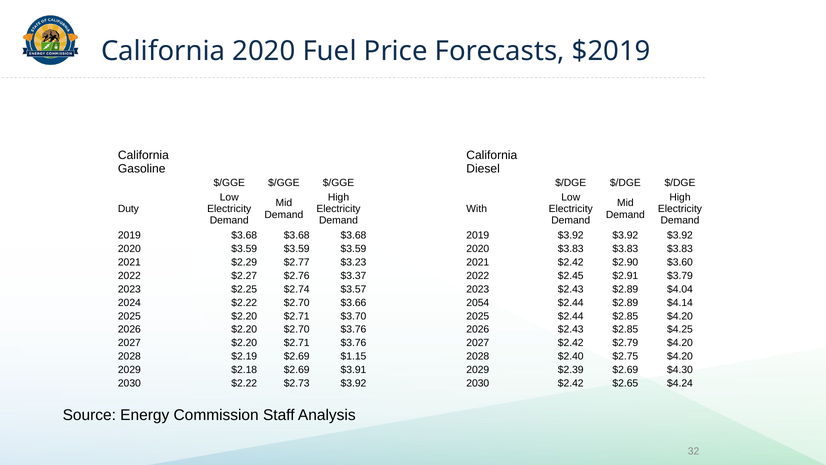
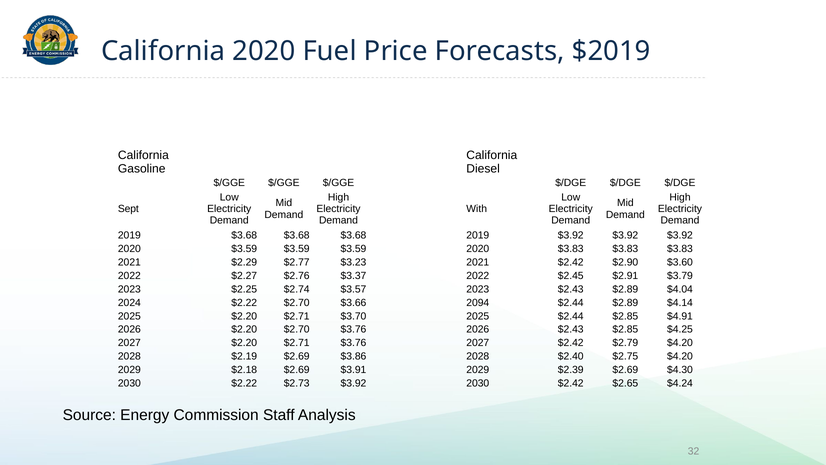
Duty: Duty -> Sept (128, 209)
2054: 2054 -> 2094 (478, 302)
$2.85 $4.20: $4.20 -> $4.91 (680, 316)
$1.15: $1.15 -> $3.86 (353, 356)
